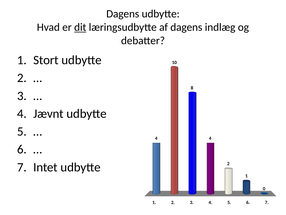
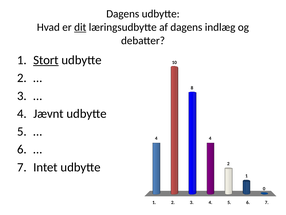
Stort underline: none -> present (46, 60)
